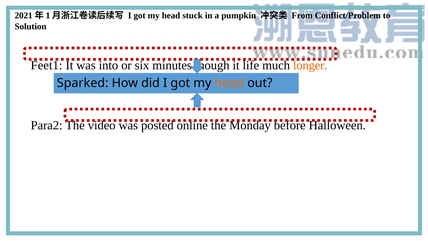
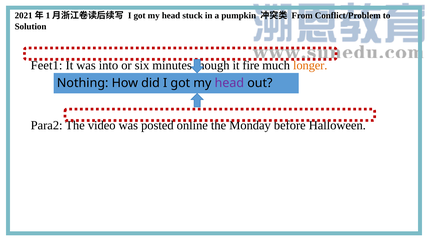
life: life -> fire (251, 65)
Sparked: Sparked -> Nothing (83, 83)
head colour: orange -> purple (229, 83)
